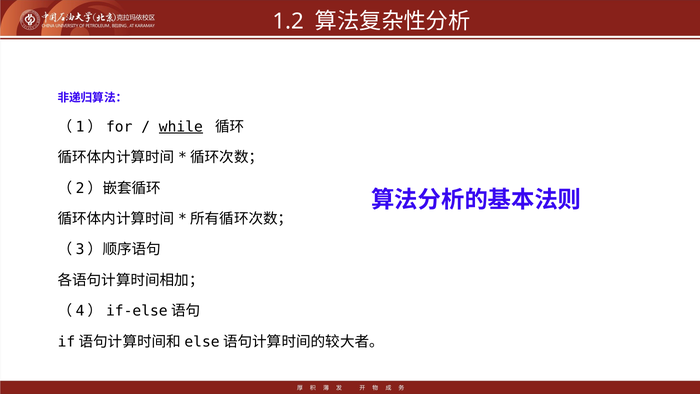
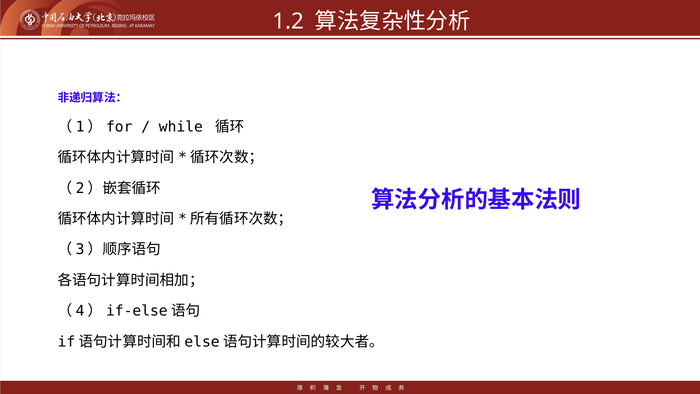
while underline: present -> none (181, 127)
